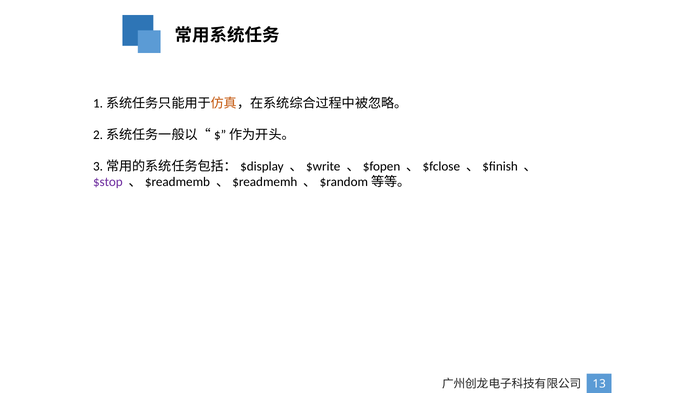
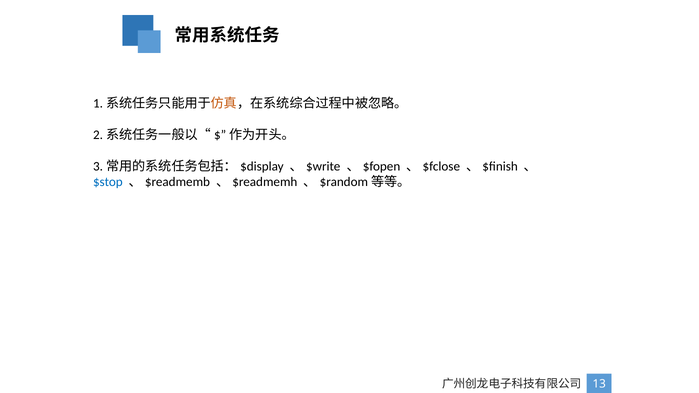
$stop colour: purple -> blue (108, 182)
